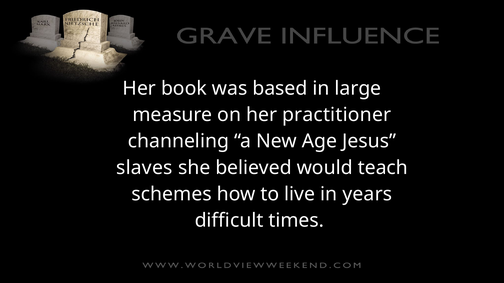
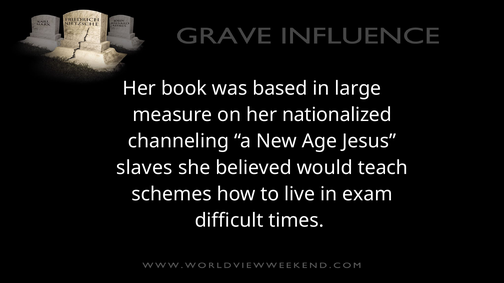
practitioner: practitioner -> nationalized (337, 115)
years: years -> exam (367, 194)
